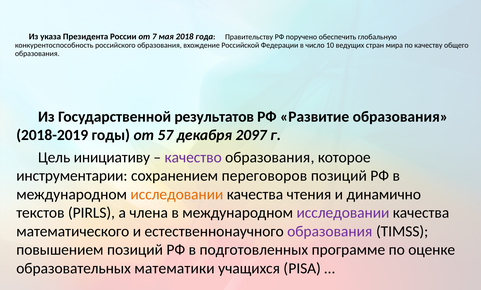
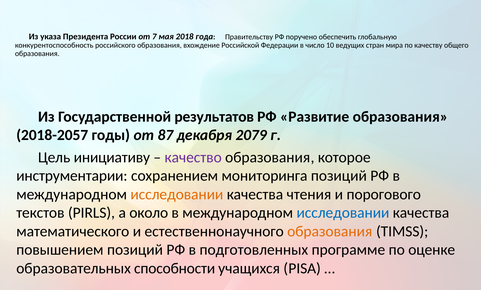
2018-2019: 2018-2019 -> 2018-2057 (52, 135)
57: 57 -> 87 (165, 135)
2097: 2097 -> 2079 (251, 135)
переговоров: переговоров -> мониторинга (264, 176)
динамично: динамично -> порогового (384, 194)
члена: члена -> около (149, 213)
исследовании colour: purple -> blue (343, 213)
образования colour: purple -> orange (330, 231)
математики: математики -> способности (175, 268)
